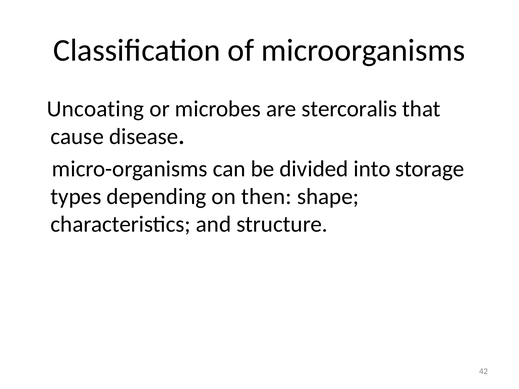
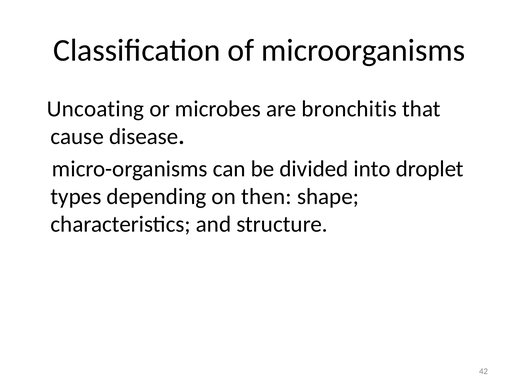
stercoralis: stercoralis -> bronchitis (349, 109)
storage: storage -> droplet (430, 169)
